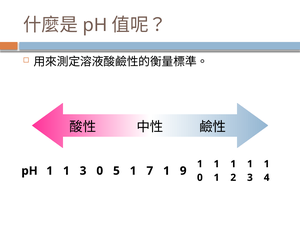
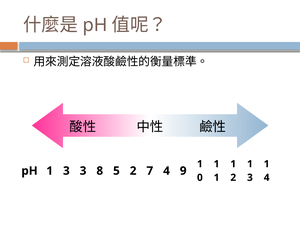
pH 1 1: 1 -> 3 (66, 171)
3 0: 0 -> 8 (100, 171)
5 1: 1 -> 2 (133, 171)
7 1: 1 -> 4 (167, 171)
